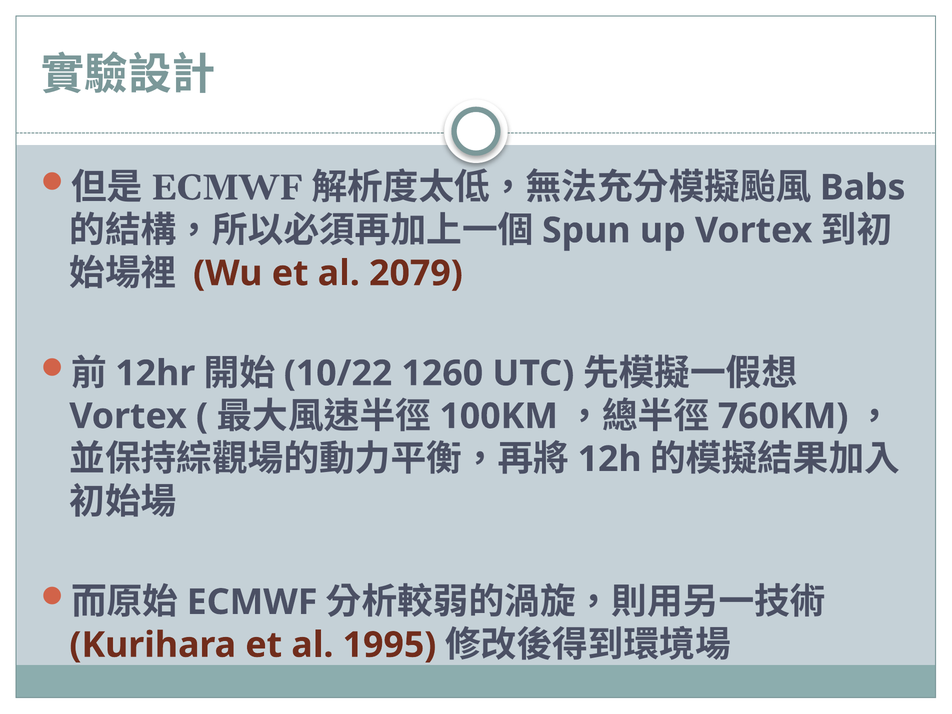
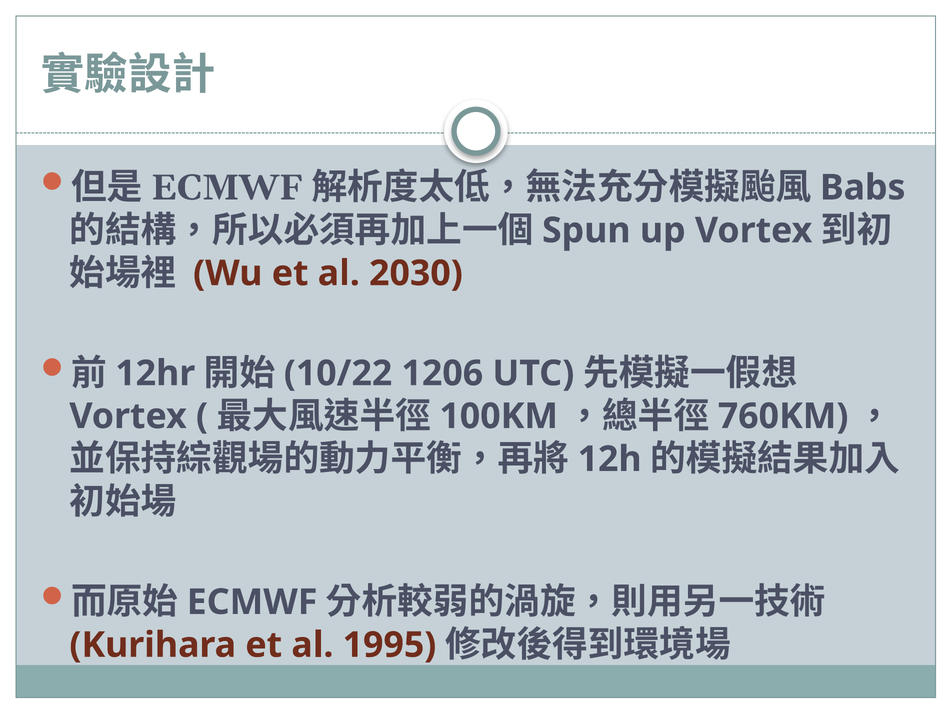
2079: 2079 -> 2030 (416, 273)
1260: 1260 -> 1206 (442, 373)
